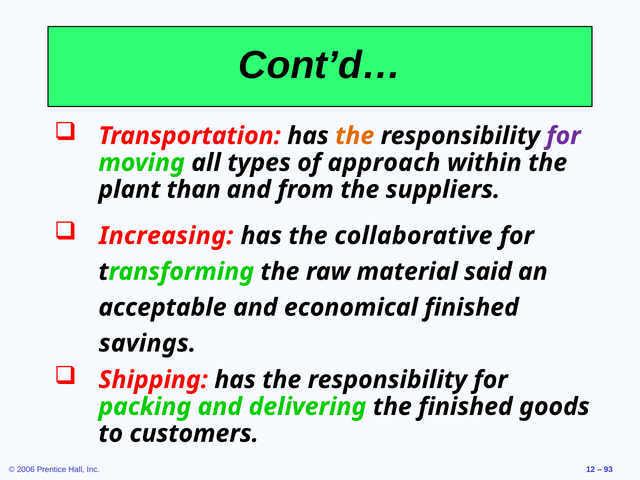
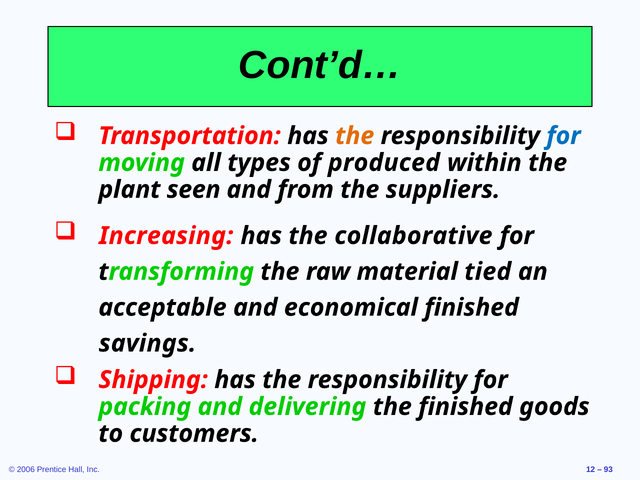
for colour: purple -> blue (564, 136)
approach: approach -> produced (384, 163)
than: than -> seen (194, 190)
said: said -> tied (488, 272)
